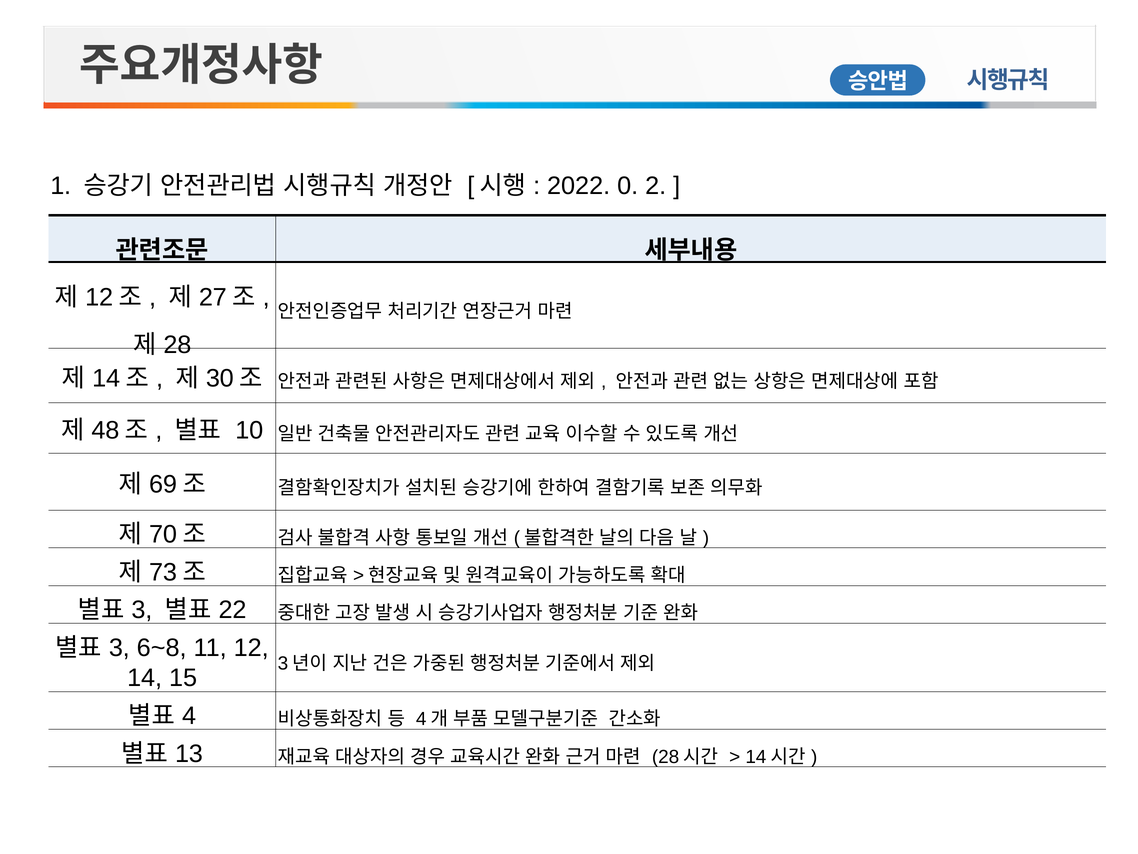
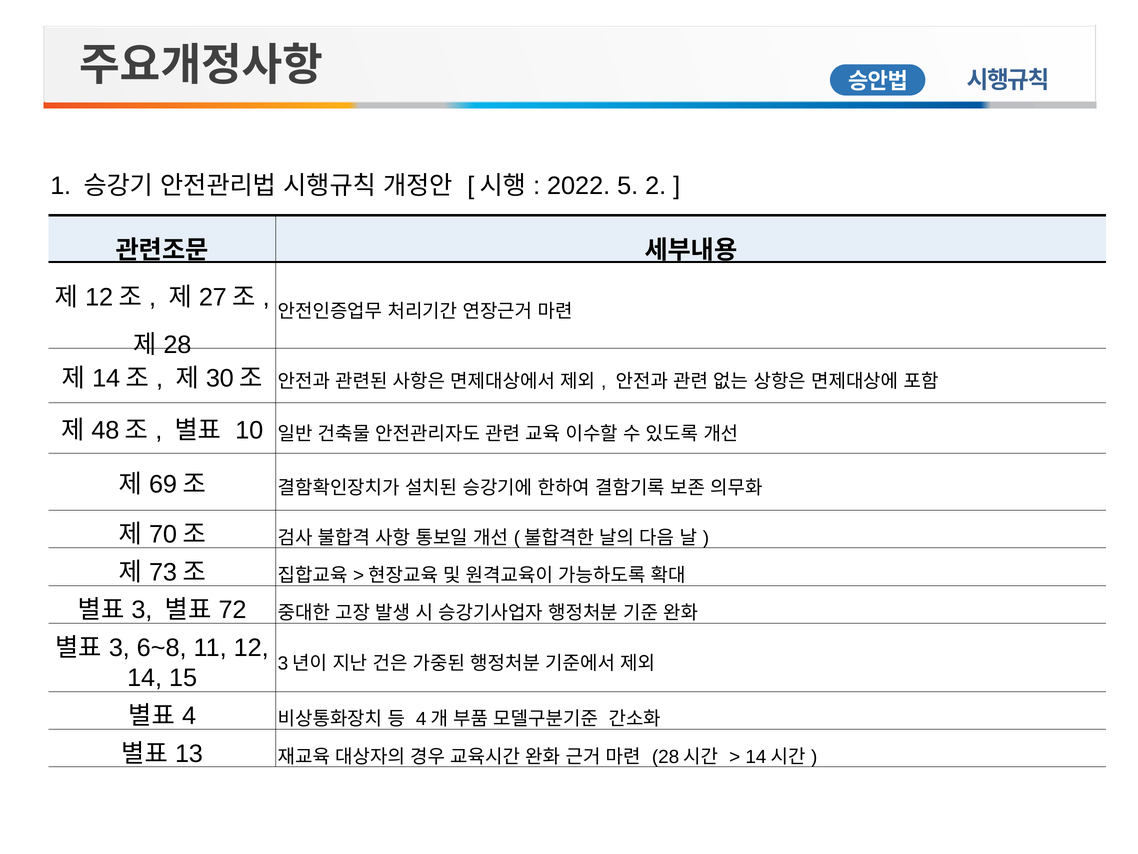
0: 0 -> 5 (628, 186)
22: 22 -> 72 (232, 610)
